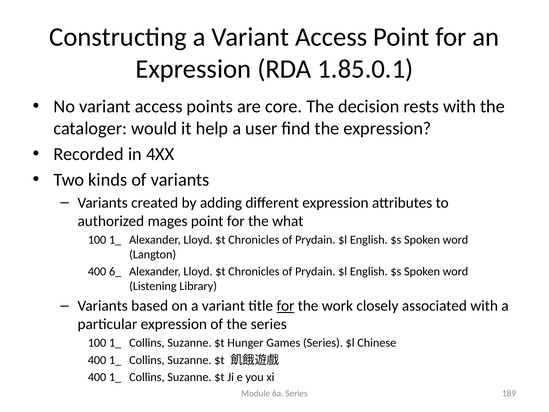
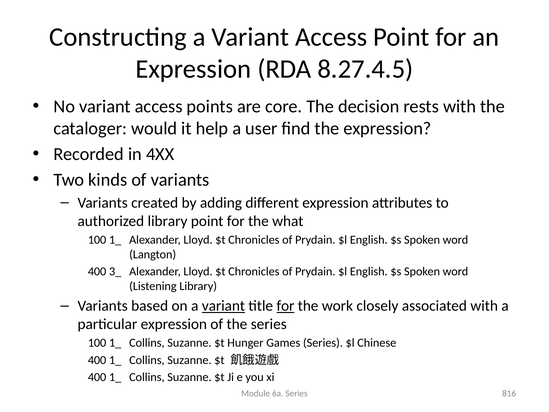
1.85.0.1: 1.85.0.1 -> 8.27.4.5 (365, 69)
authorized mages: mages -> library (168, 221)
6_: 6_ -> 3_ (115, 271)
variant underline: none -> present (223, 306)
189: 189 -> 816 (509, 393)
